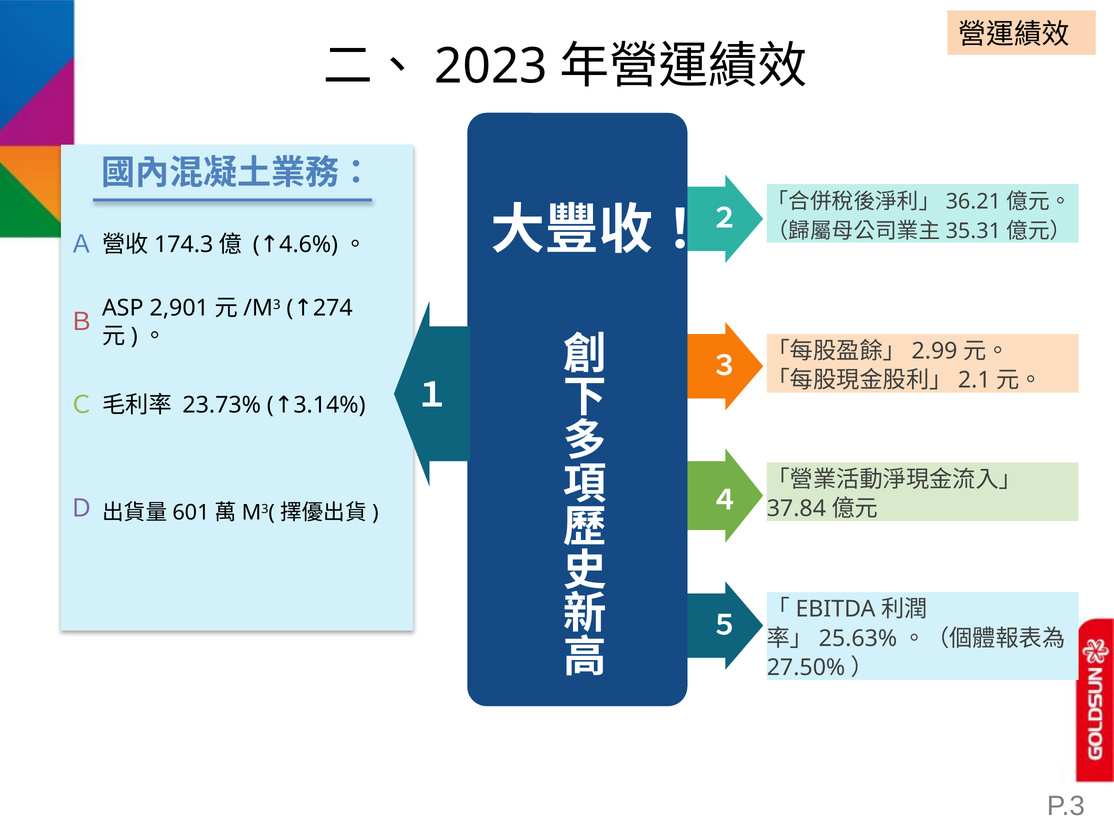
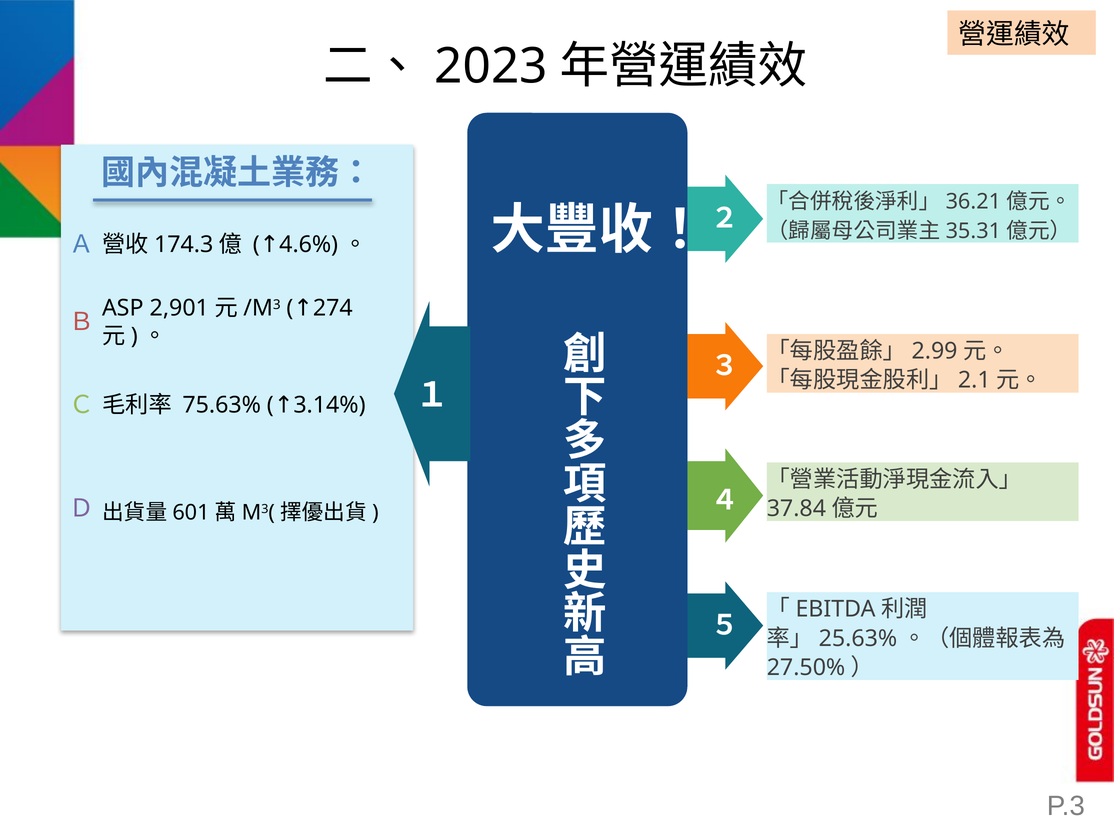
23.73%: 23.73% -> 75.63% (222, 405)
